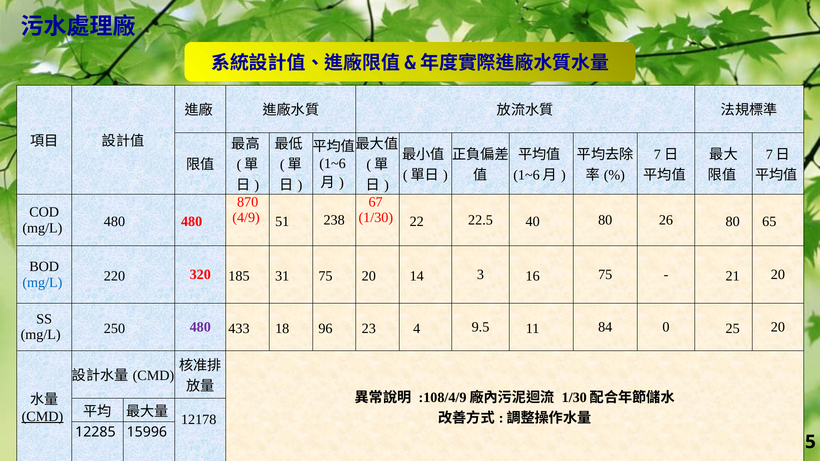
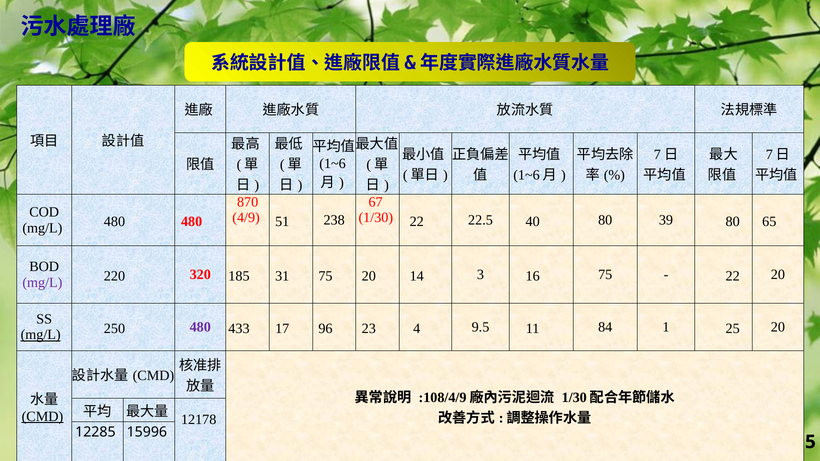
26: 26 -> 39 (666, 220)
mg/L colour: blue -> purple (42, 283)
21: 21 -> 22 (733, 276)
mg/L underline: none -> present (41, 335)
18: 18 -> 17 (282, 329)
0: 0 -> 1 (666, 327)
